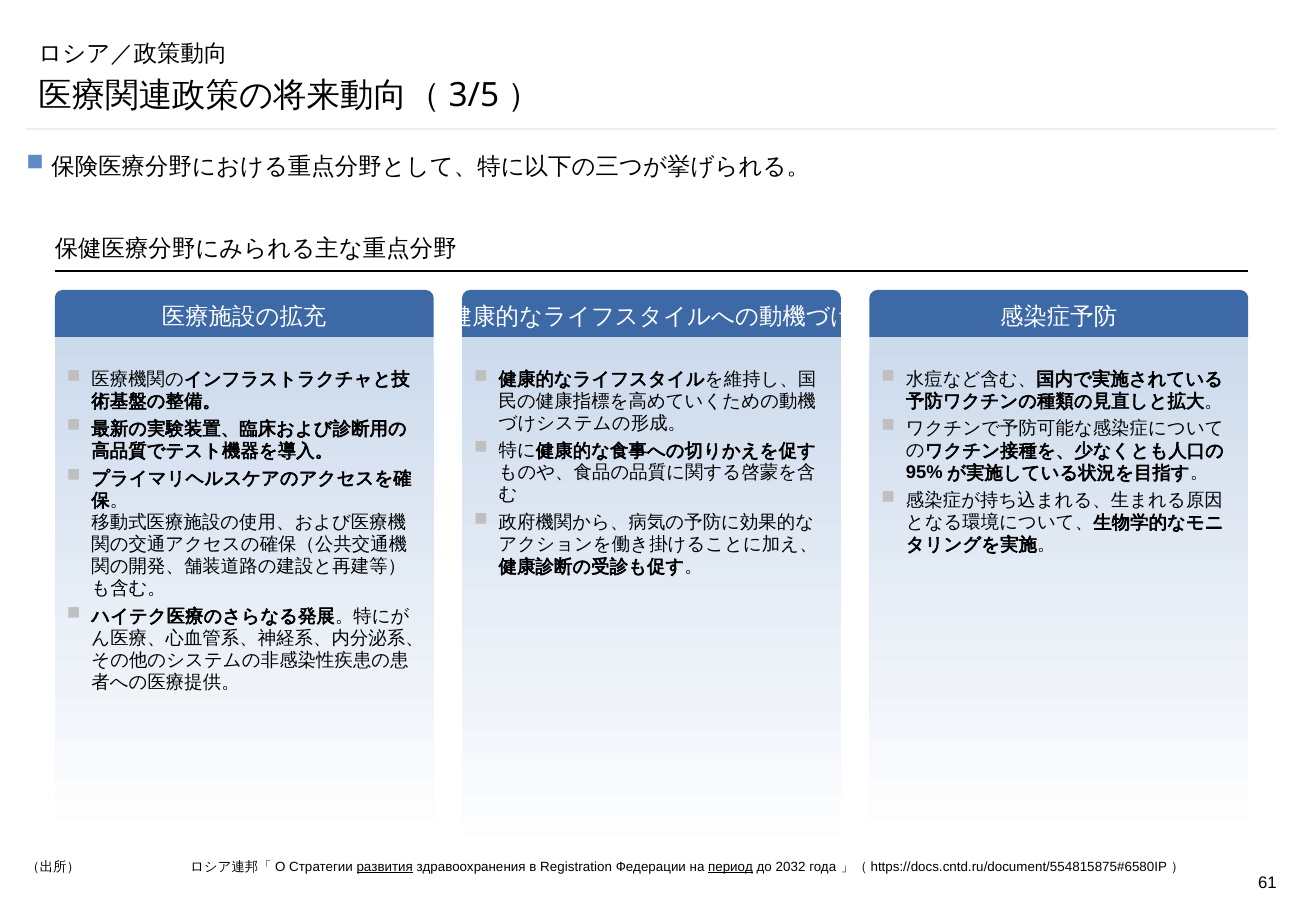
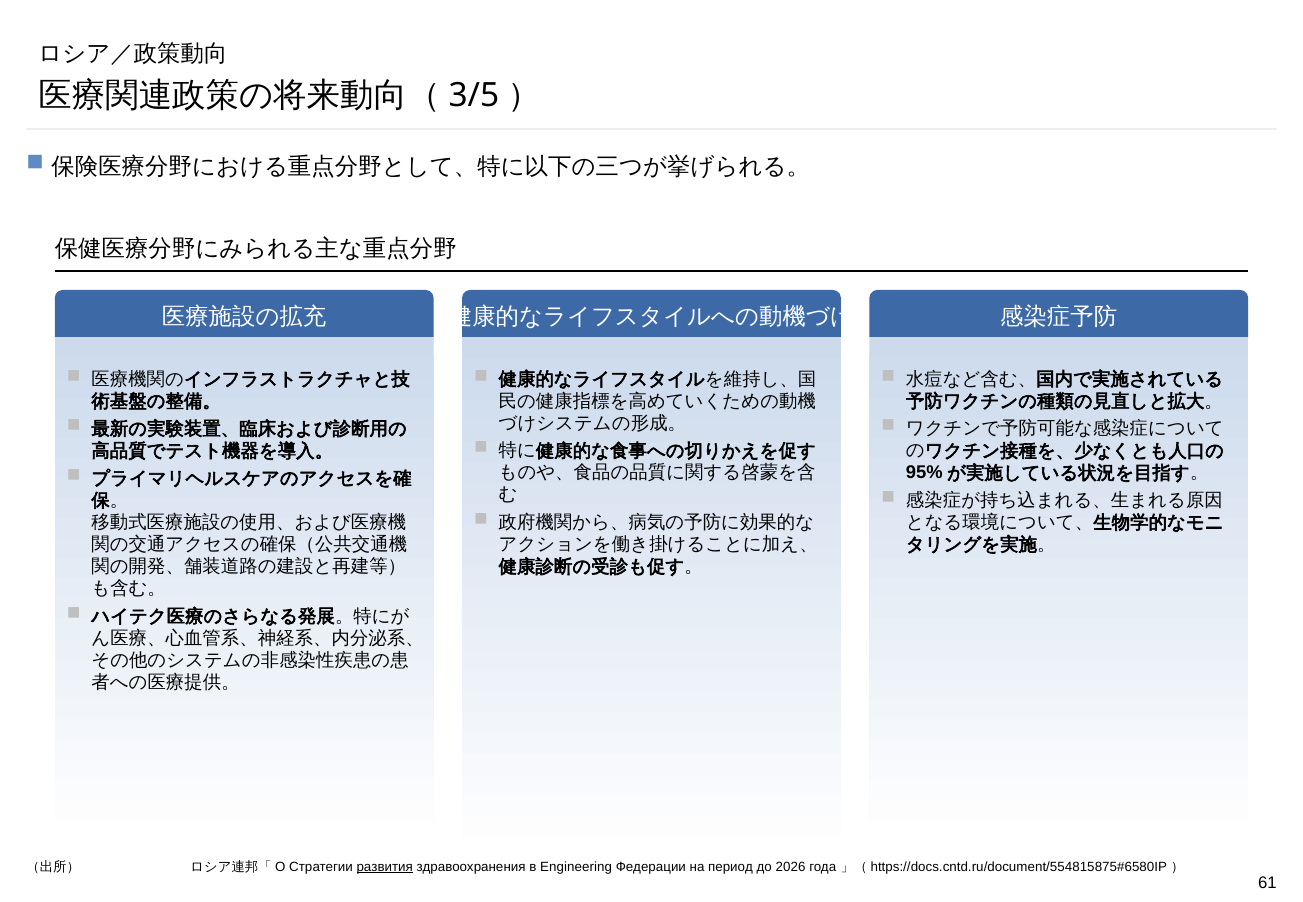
Registration: Registration -> Engineering (576, 867)
период underline: present -> none (731, 867)
2032: 2032 -> 2026 (791, 867)
